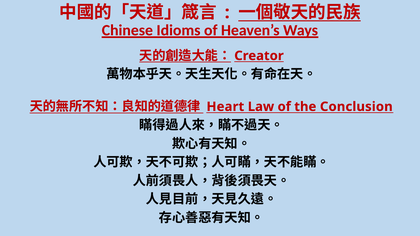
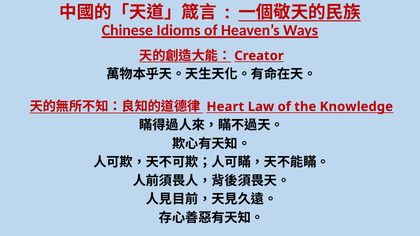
Conclusion: Conclusion -> Knowledge (356, 107)
